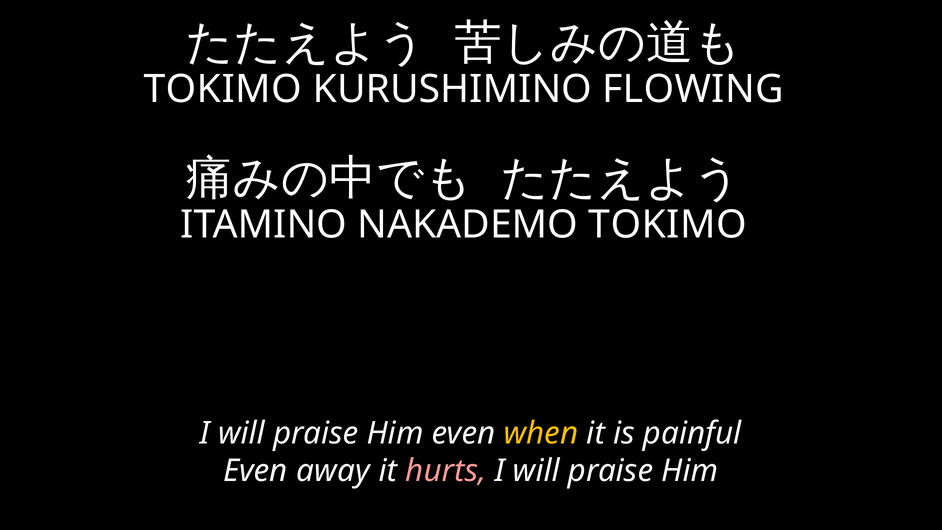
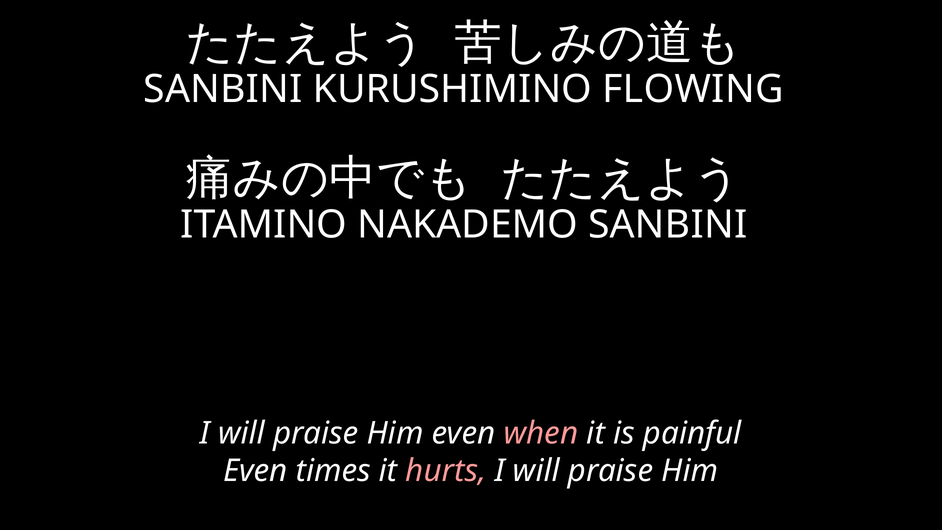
TOKIMO: TOKIMO -> SANBINI (223, 89)
NAKADEMO TOKIMO: TOKIMO -> SANBINI (668, 225)
when colour: yellow -> pink (541, 433)
away: away -> times (333, 471)
